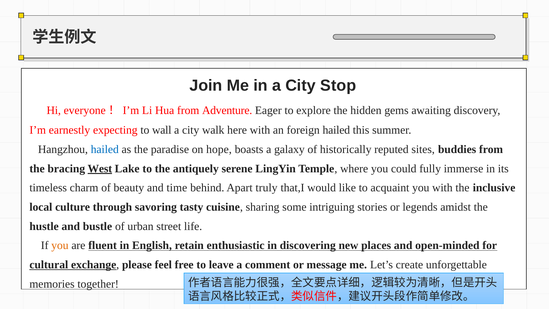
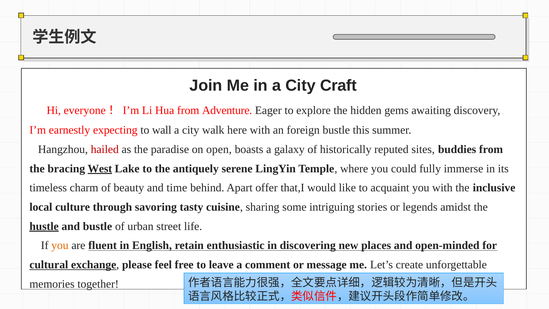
Stop: Stop -> Craft (338, 85)
foreign hailed: hailed -> bustle (336, 130)
hailed colour: blue -> red (105, 149)
hope: hope -> open (219, 149)
truly: truly -> offer (267, 188)
hustle underline: none -> present (44, 226)
